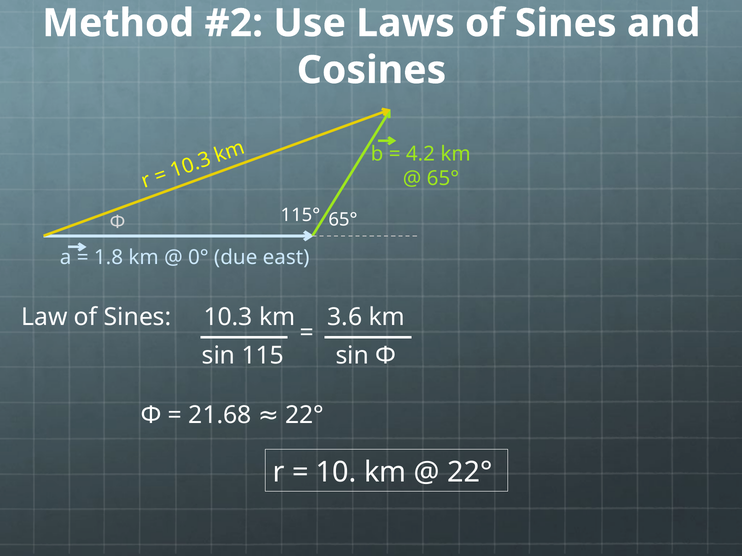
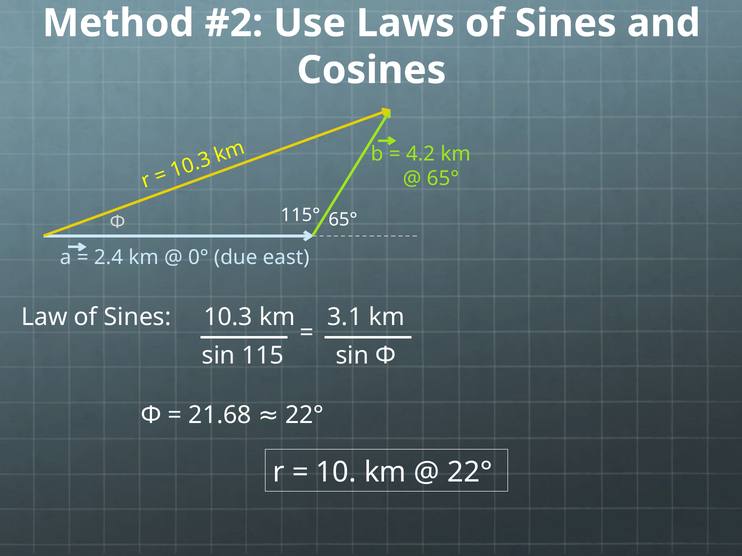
1.8: 1.8 -> 2.4 (108, 258)
3.6: 3.6 -> 3.1 (345, 317)
